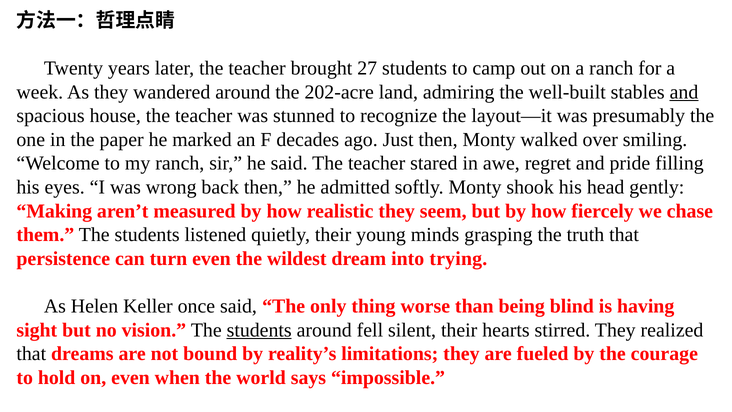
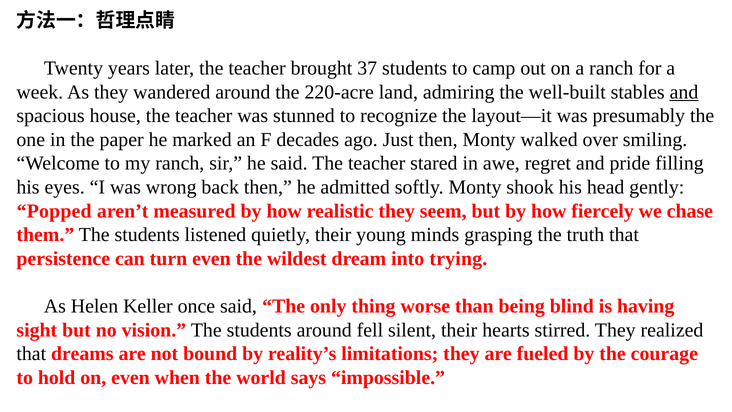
27: 27 -> 37 (367, 68)
202-acre: 202-acre -> 220-acre (339, 92)
Making: Making -> Popped (54, 211)
students underline: present -> none (259, 330)
